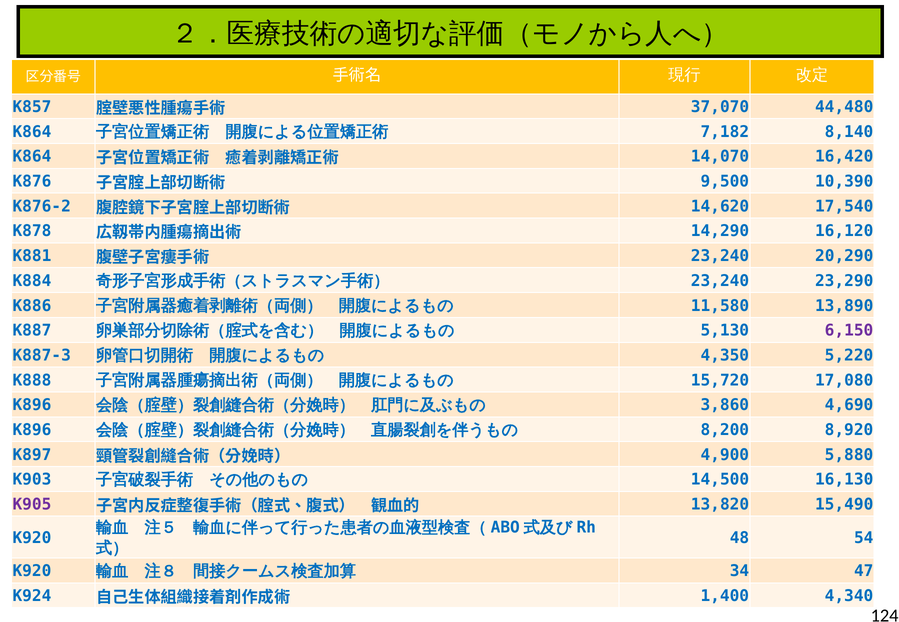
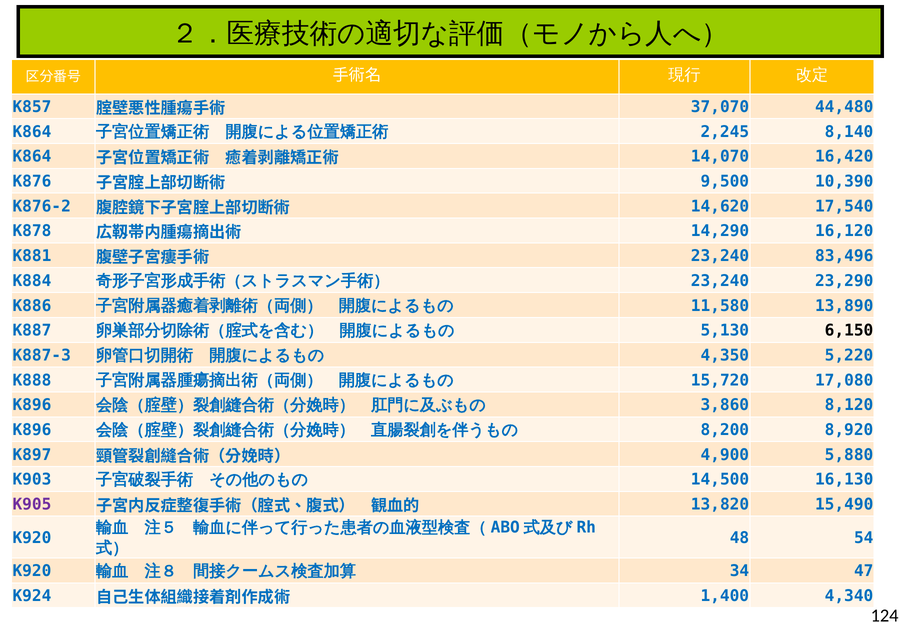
7,182: 7,182 -> 2,245 (725, 132)
20,290: 20,290 -> 83,496 (844, 256)
6,150 colour: purple -> black (849, 331)
4,690: 4,690 -> 8,120 (849, 405)
